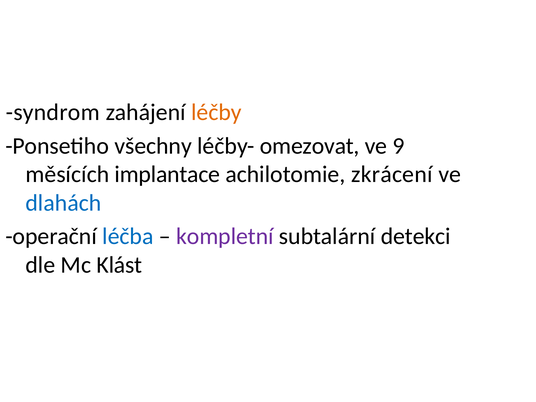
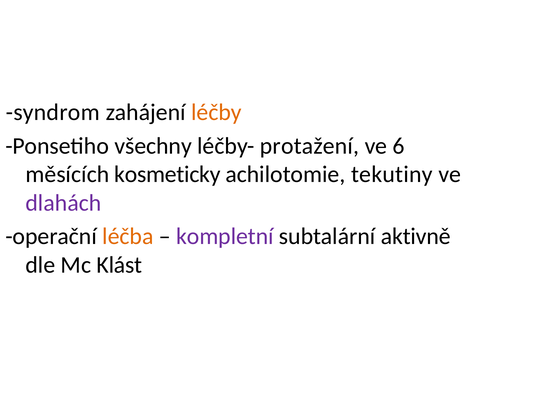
omezovat: omezovat -> protažení (310, 146)
9: 9 -> 6 (399, 146)
implantace: implantace -> kosmeticky (167, 174)
zkrácení: zkrácení -> tekutiny (392, 174)
dlahách colour: blue -> purple (63, 203)
léčba colour: blue -> orange (128, 236)
detekci: detekci -> aktivně (416, 236)
